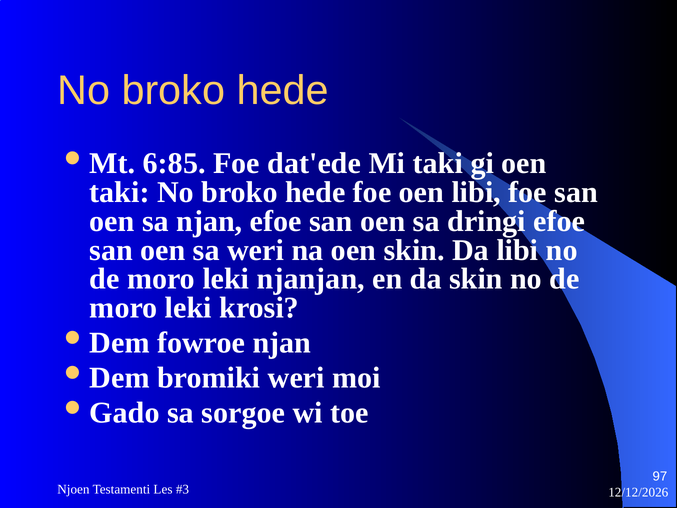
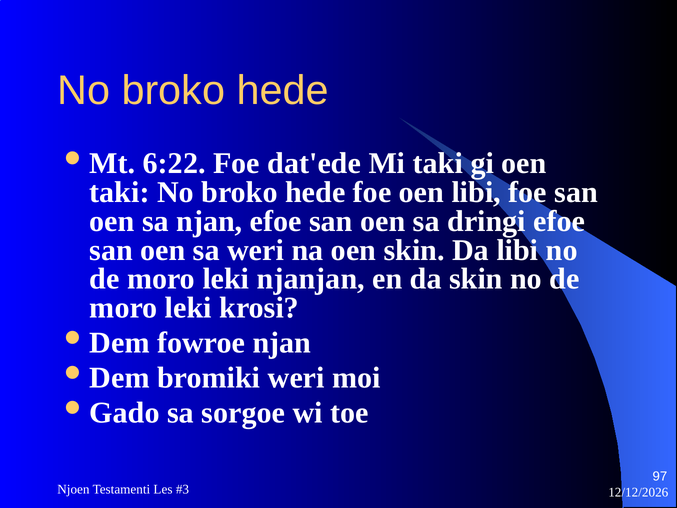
6:85: 6:85 -> 6:22 (174, 163)
